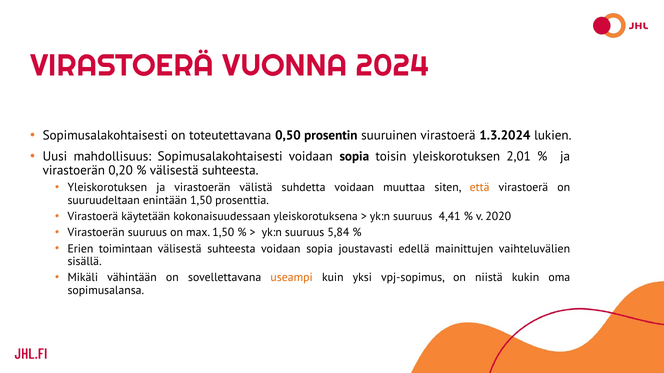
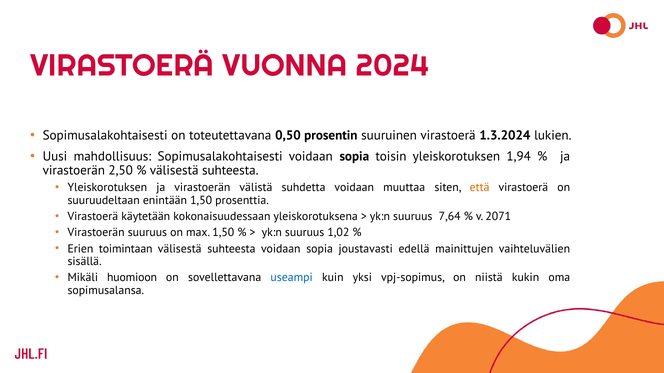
2,01: 2,01 -> 1,94 (519, 157)
0,20: 0,20 -> 2,50 (121, 171)
4,41: 4,41 -> 7,64 (450, 217)
2020: 2020 -> 2071 (498, 217)
5,84: 5,84 -> 1,02 (338, 233)
vähintään: vähintään -> huomioon (132, 278)
useampi colour: orange -> blue (292, 278)
